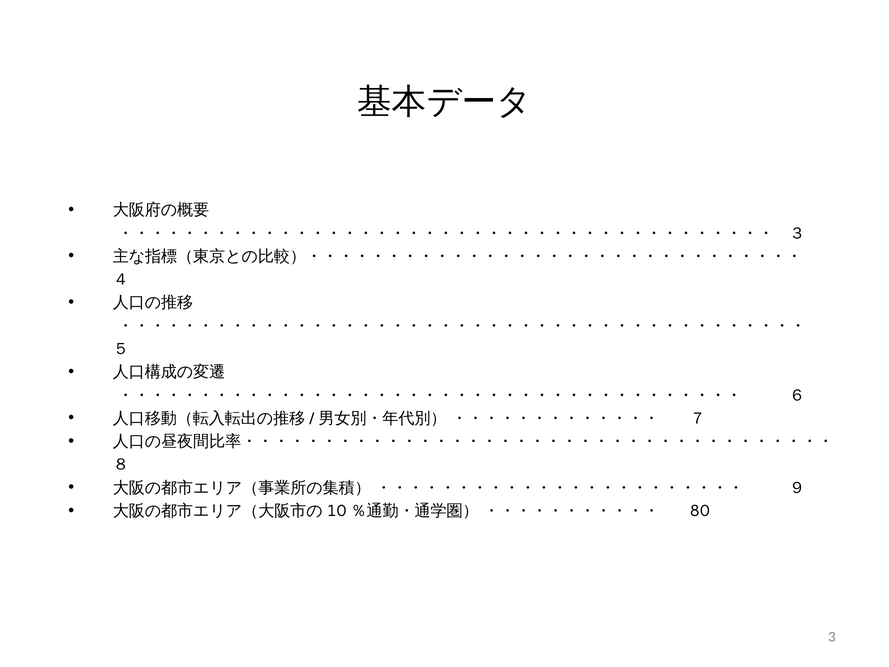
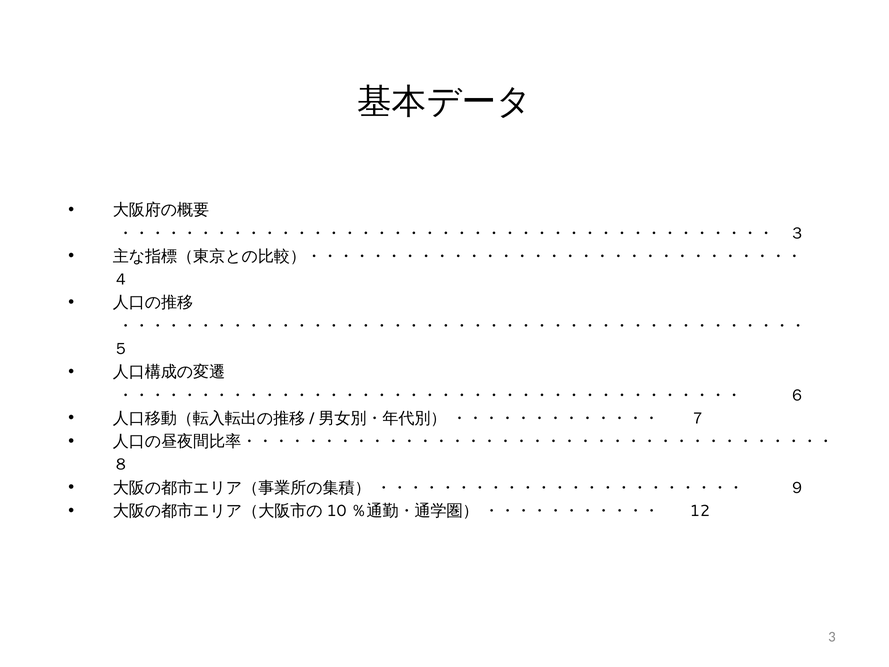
80: 80 -> 12 (700, 511)
